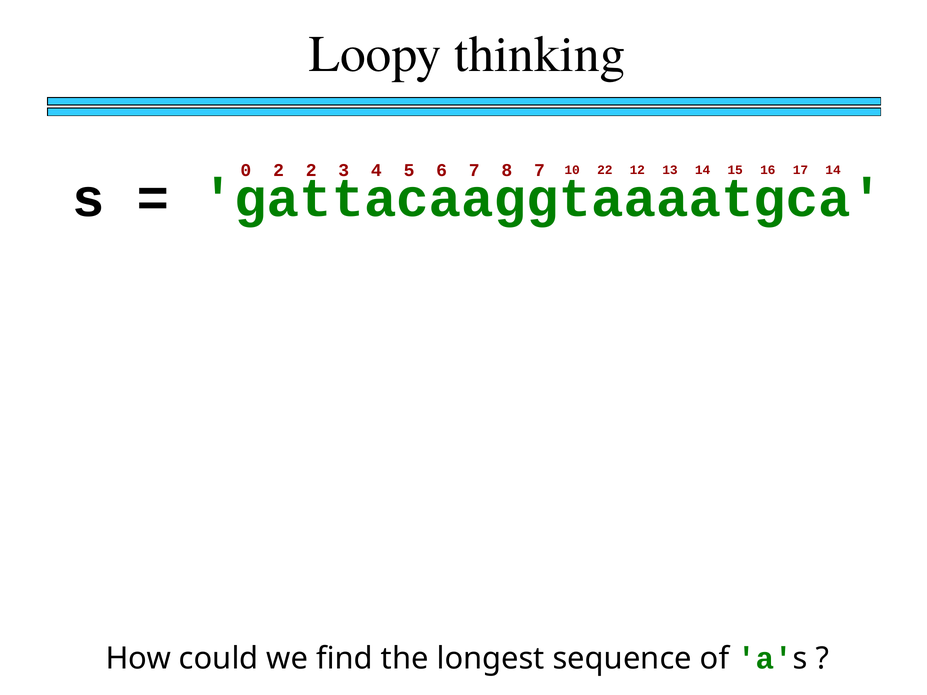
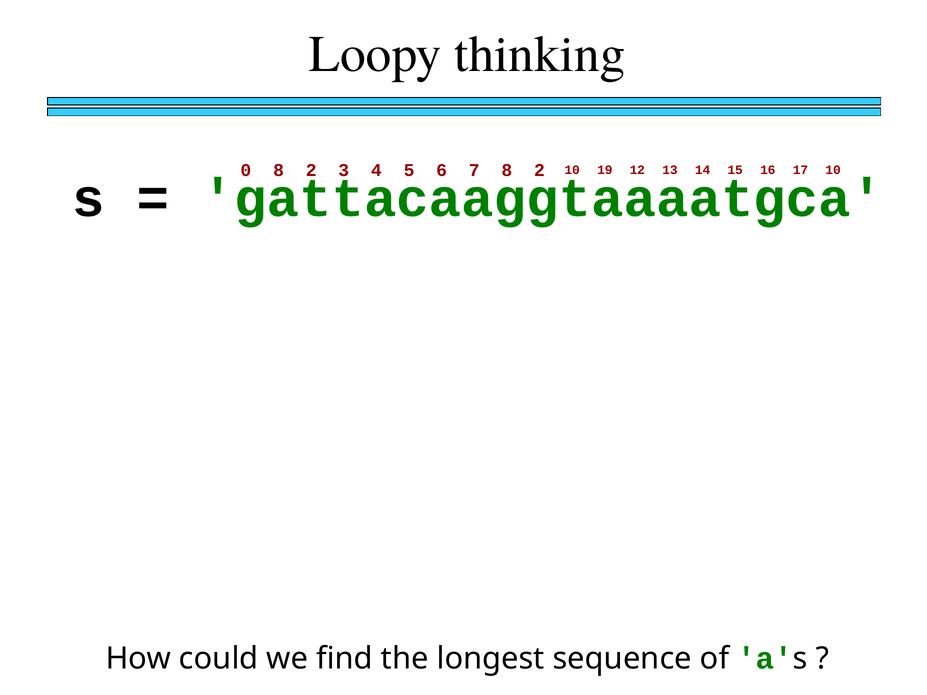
0 2: 2 -> 8 (279, 170)
7 8 7: 7 -> 2 (539, 170)
22: 22 -> 19 (605, 170)
17 14: 14 -> 10 (833, 170)
